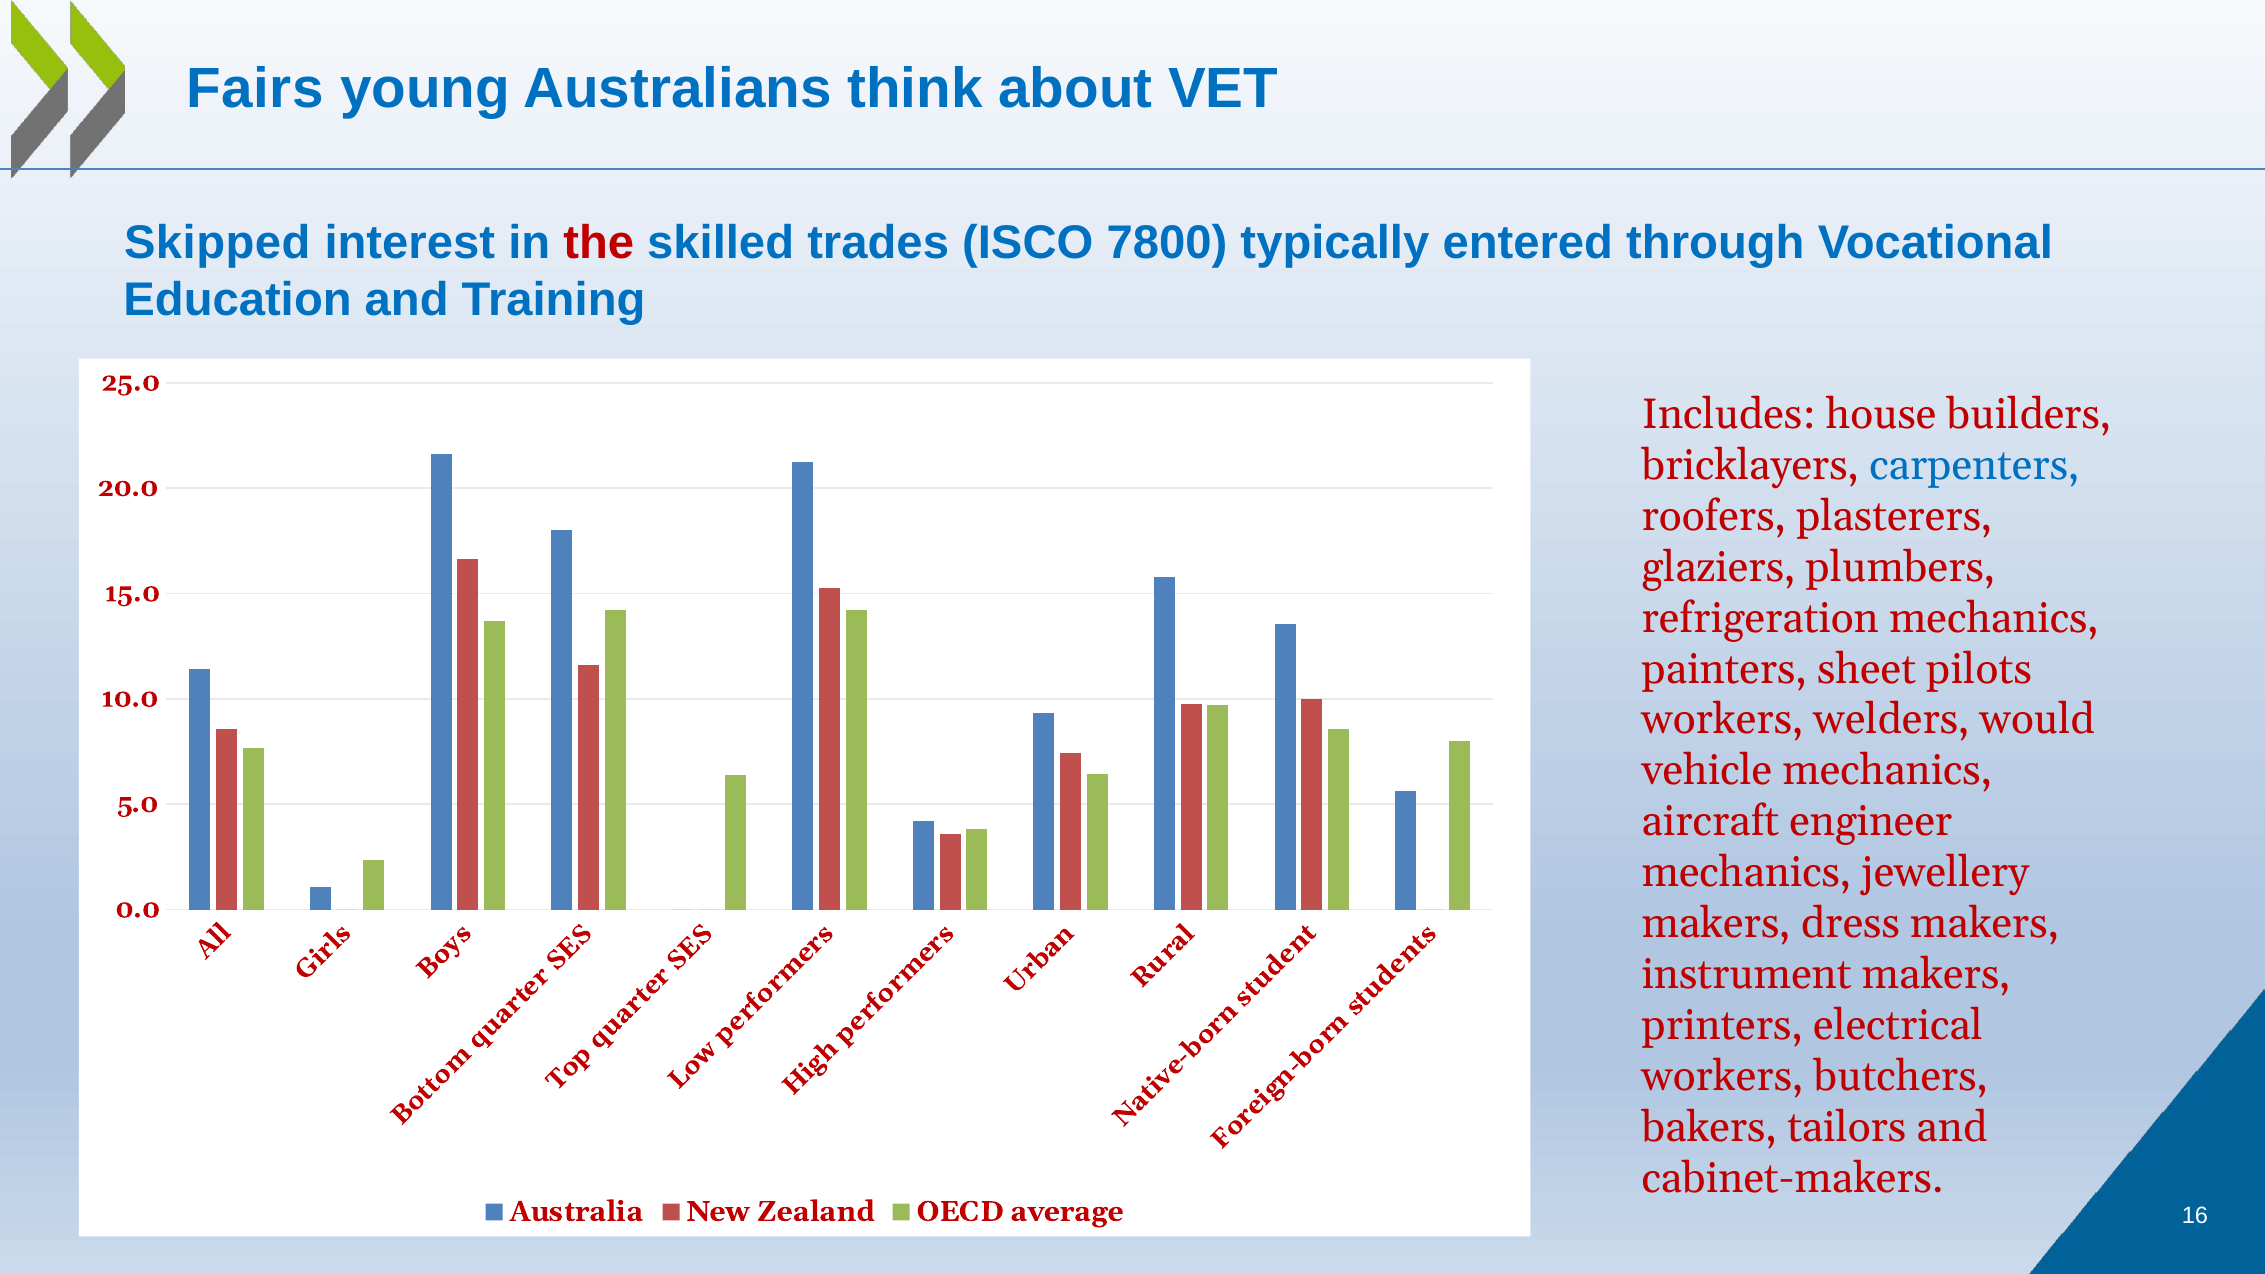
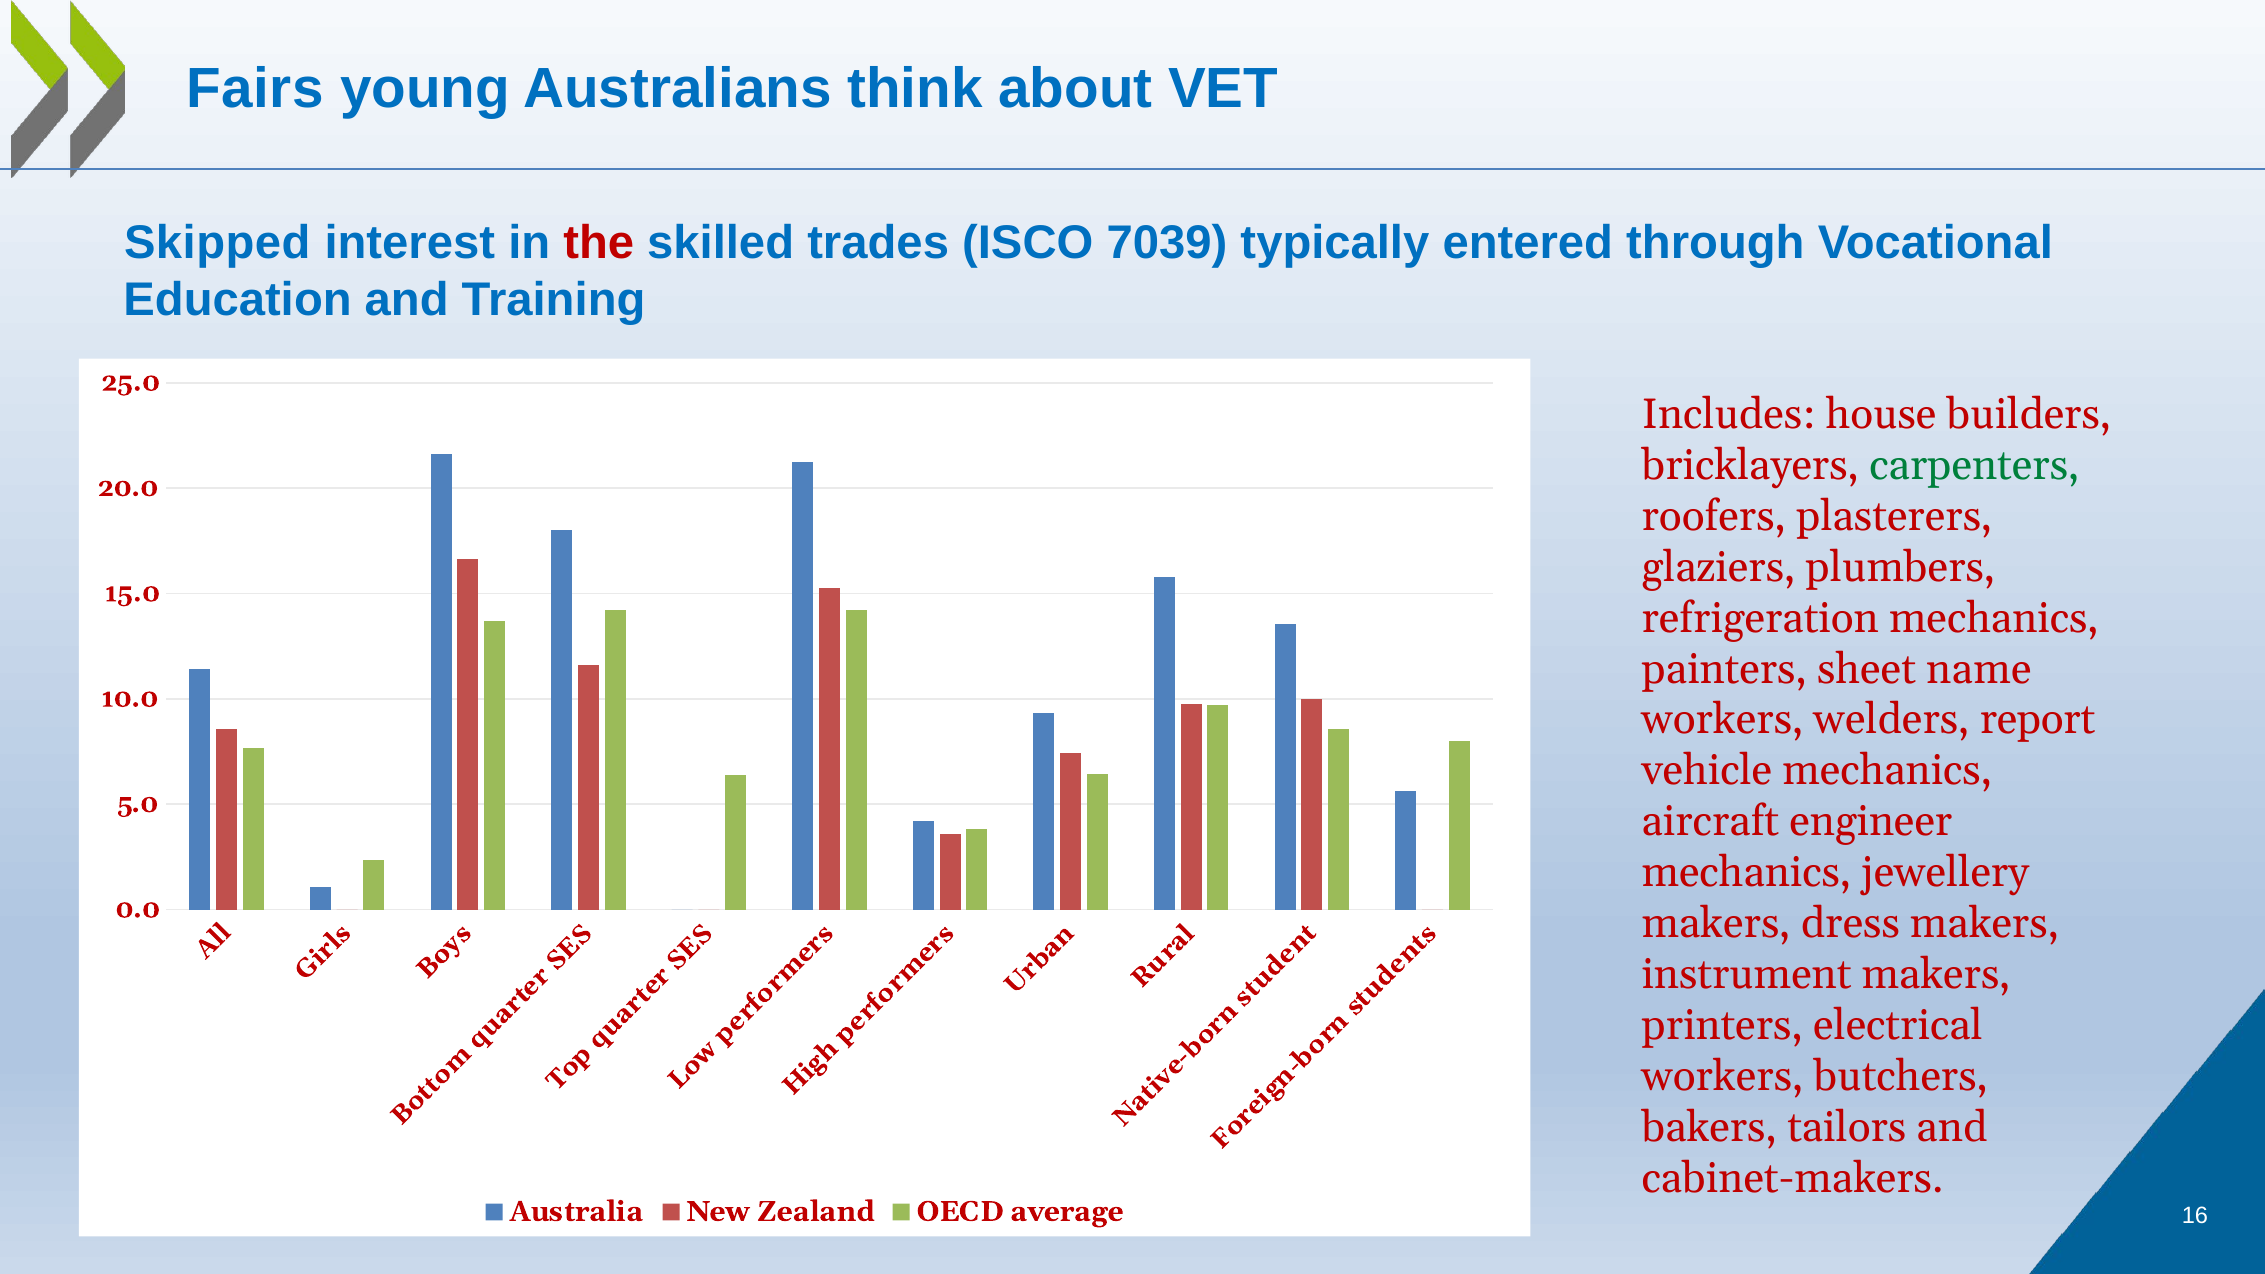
7800: 7800 -> 7039 (1167, 243)
carpenters colour: blue -> green (1974, 465)
pilots: pilots -> name (1979, 669)
would: would -> report (2038, 720)
